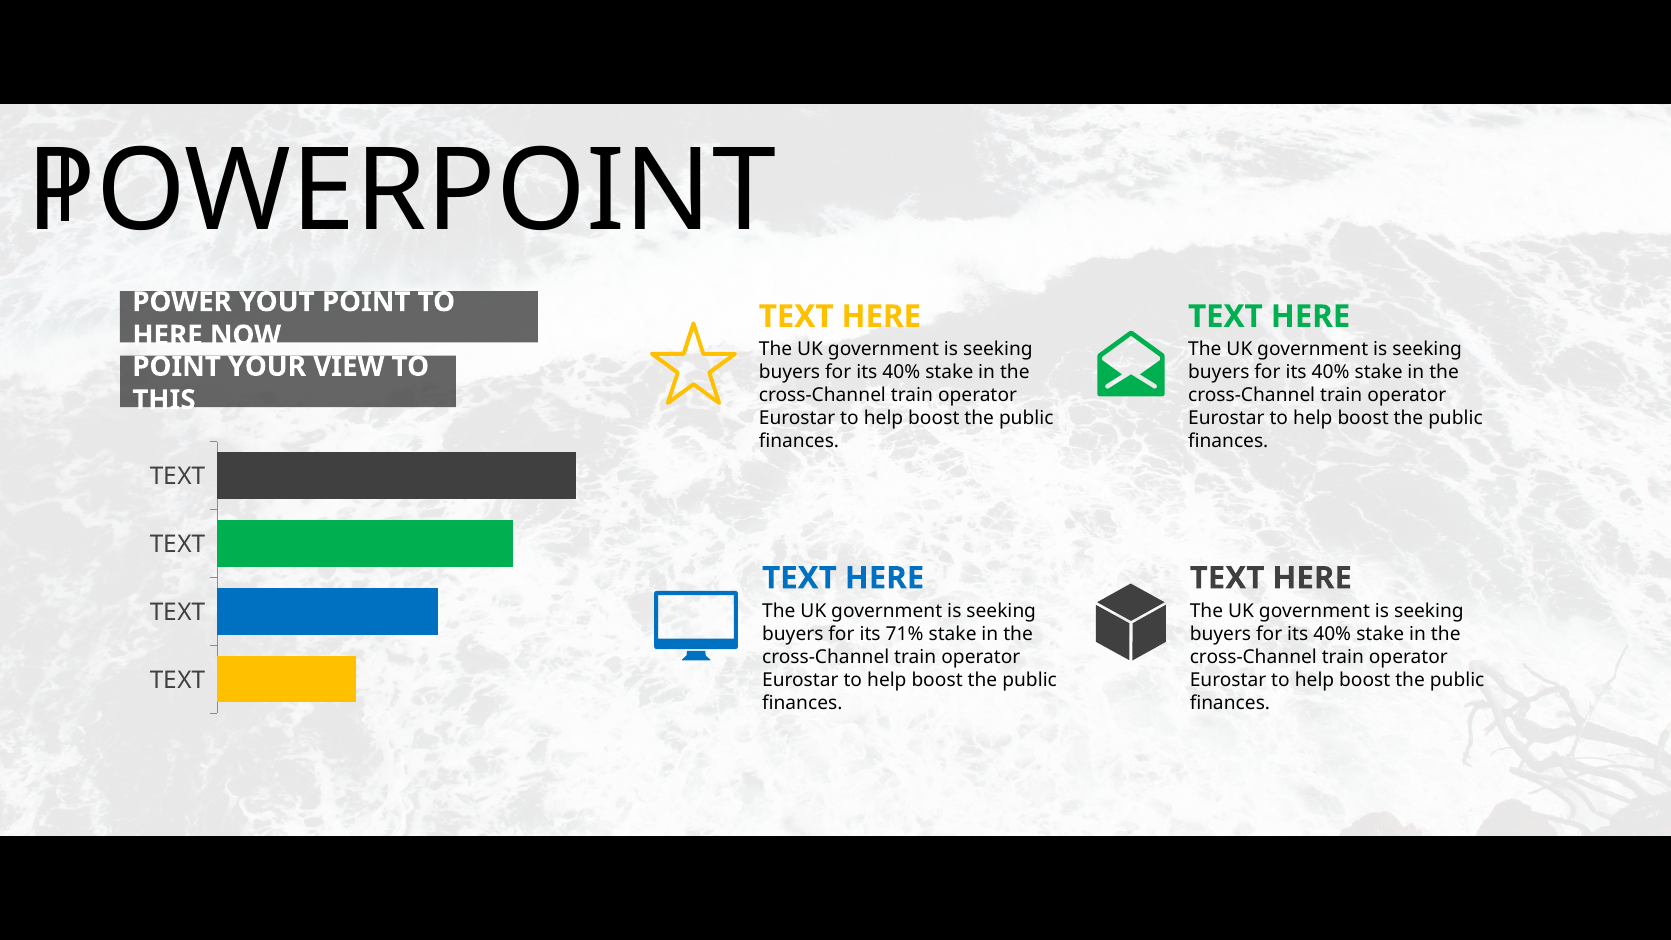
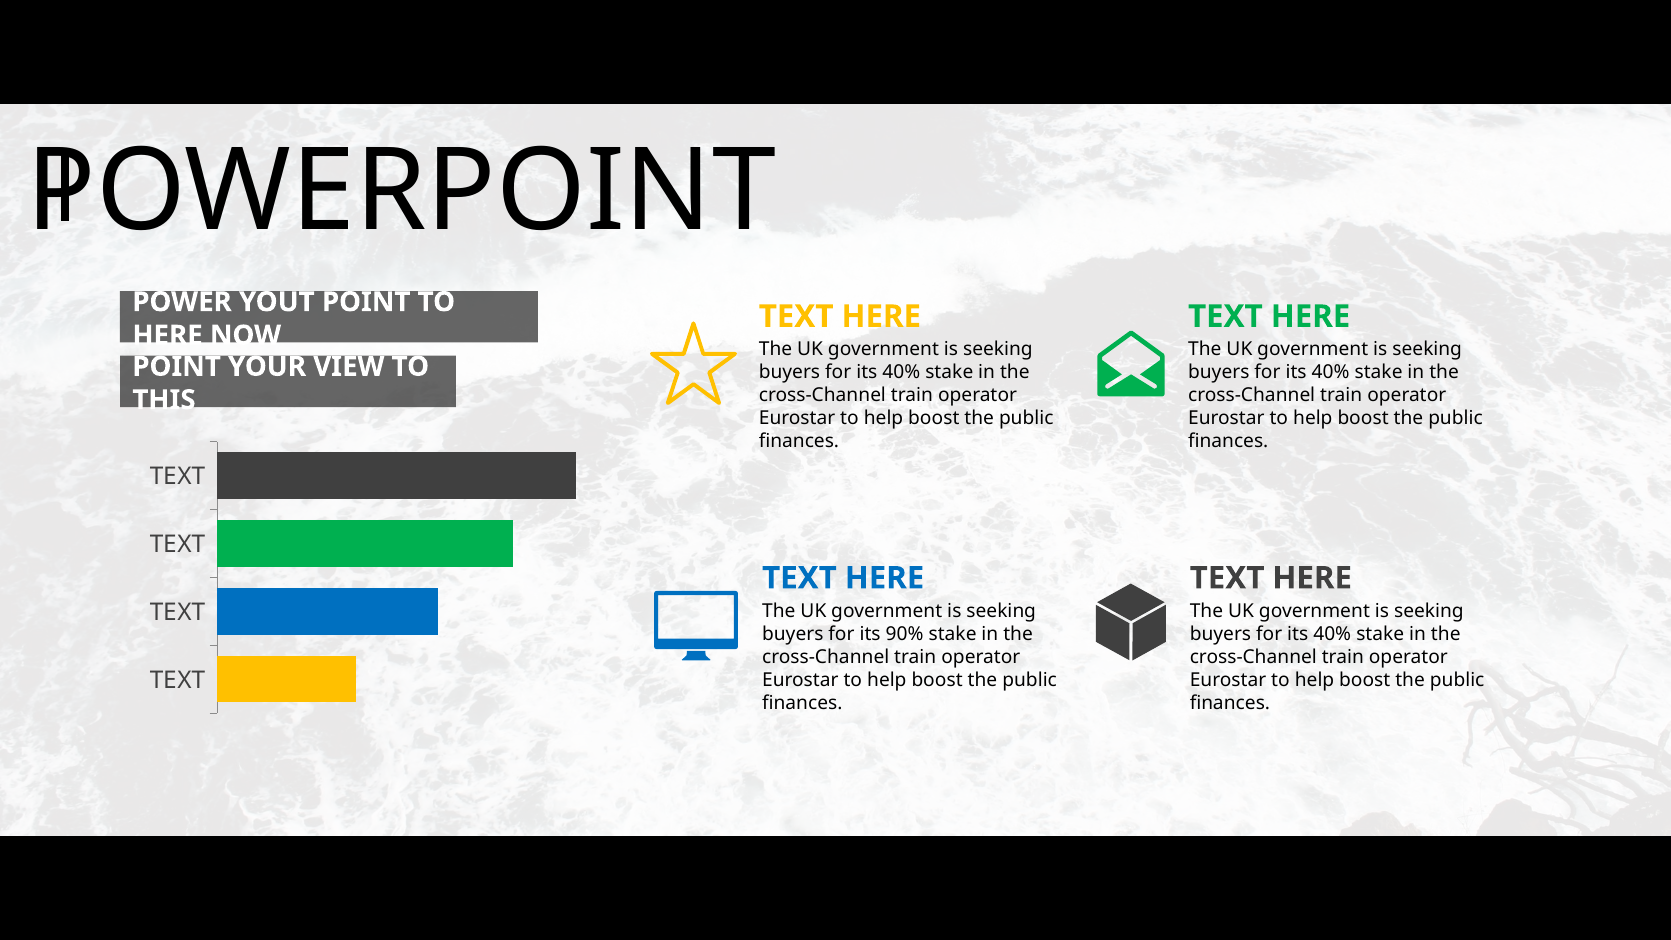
71%: 71% -> 90% (905, 634)
